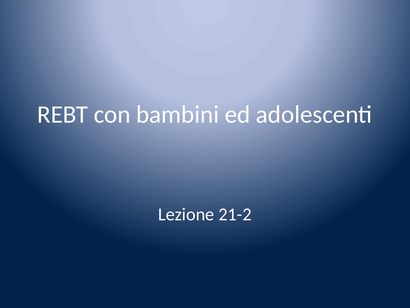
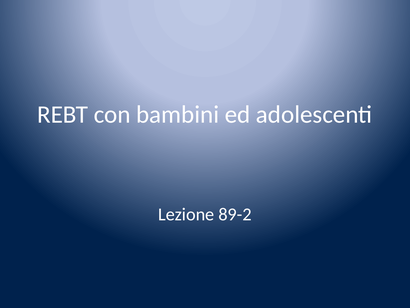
21-2: 21-2 -> 89-2 (235, 214)
